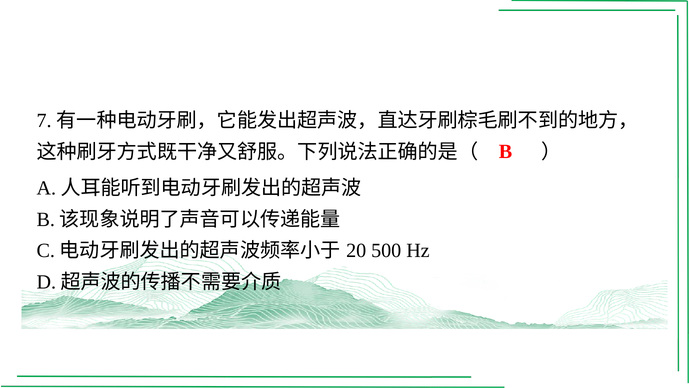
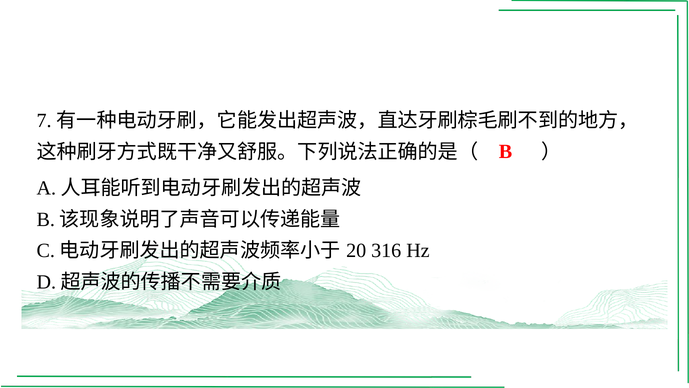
500: 500 -> 316 (386, 251)
